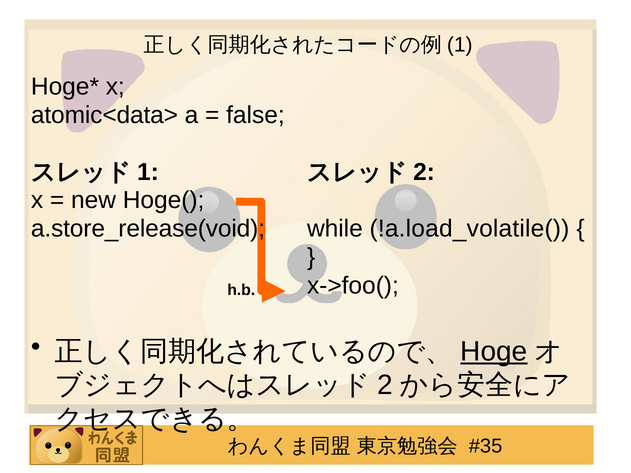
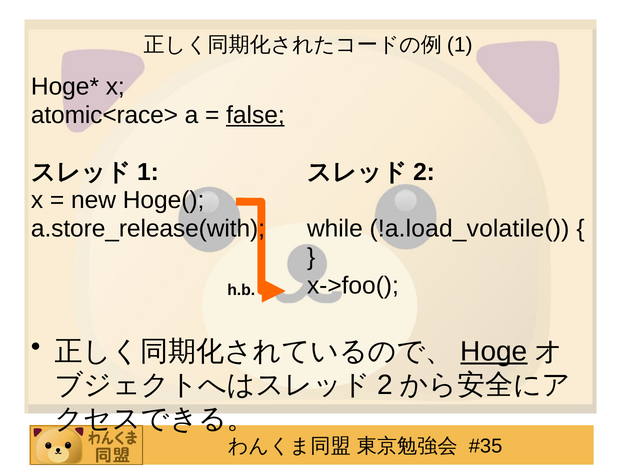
atomic<data>: atomic<data> -> atomic<race> (104, 115)
false underline: none -> present (255, 115)
a.store_release(void: a.store_release(void -> a.store_release(with (148, 229)
